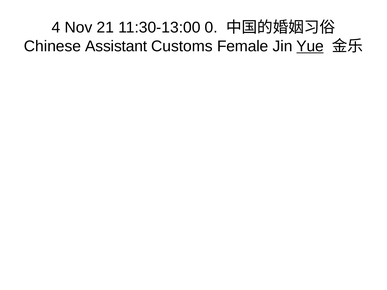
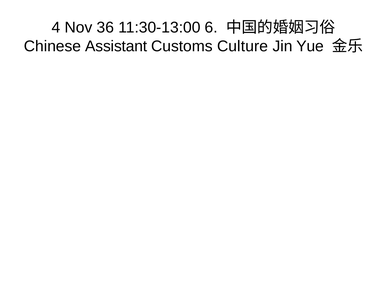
21: 21 -> 36 (105, 28)
0: 0 -> 6 (211, 28)
Female: Female -> Culture (243, 46)
Yue underline: present -> none (310, 46)
